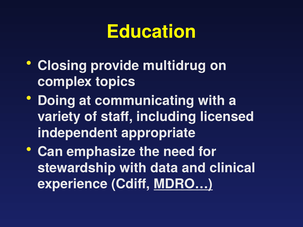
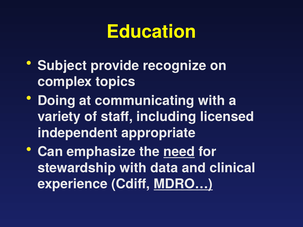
Closing: Closing -> Subject (62, 66)
multidrug: multidrug -> recognize (175, 66)
need underline: none -> present (179, 152)
